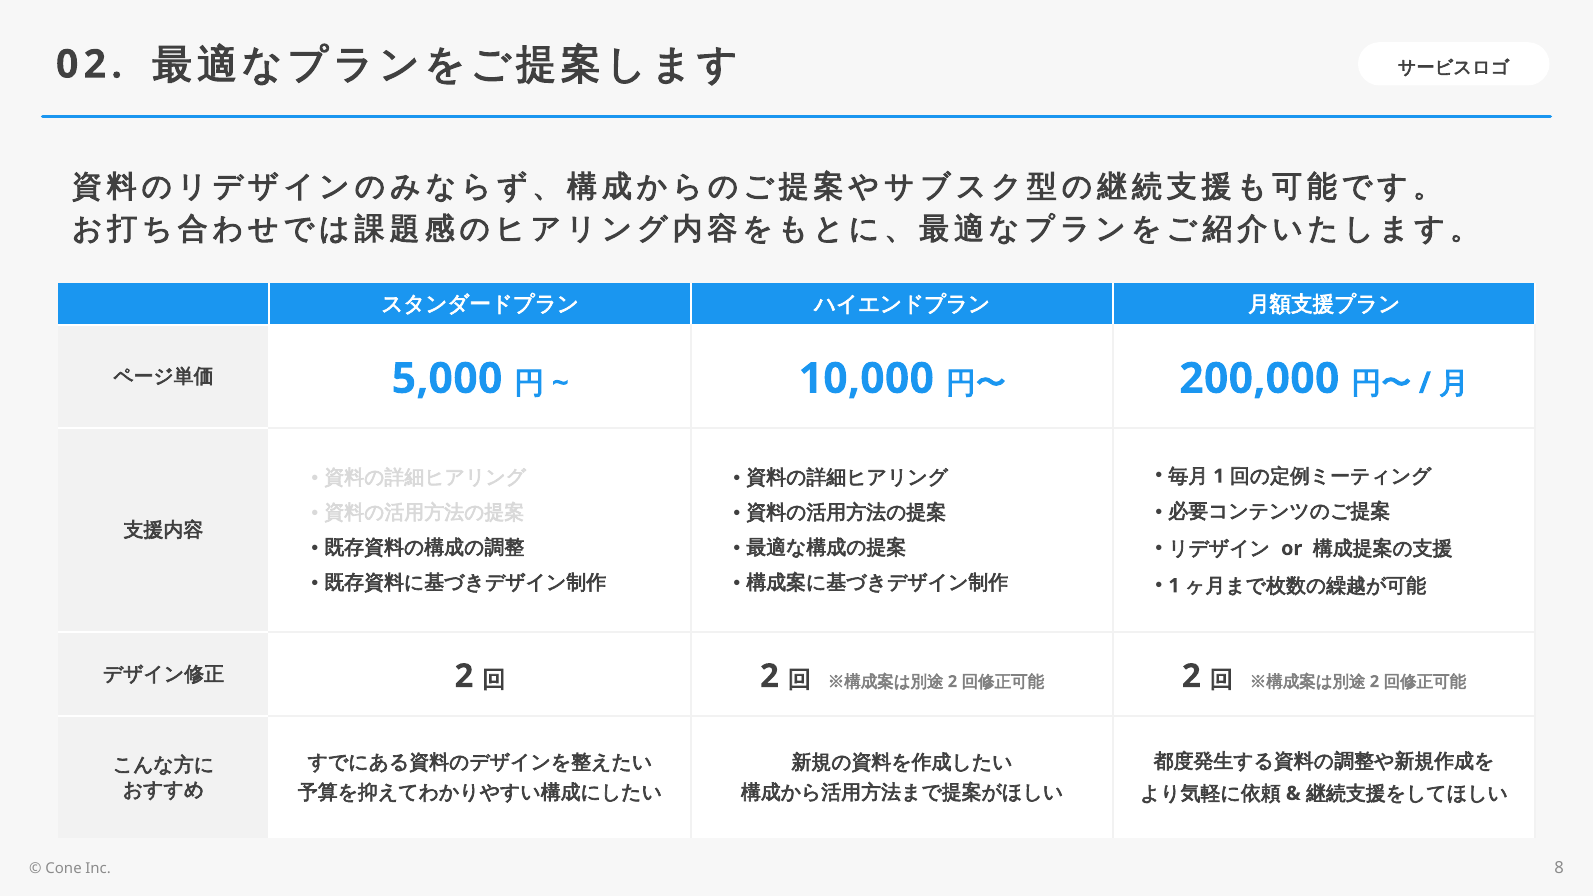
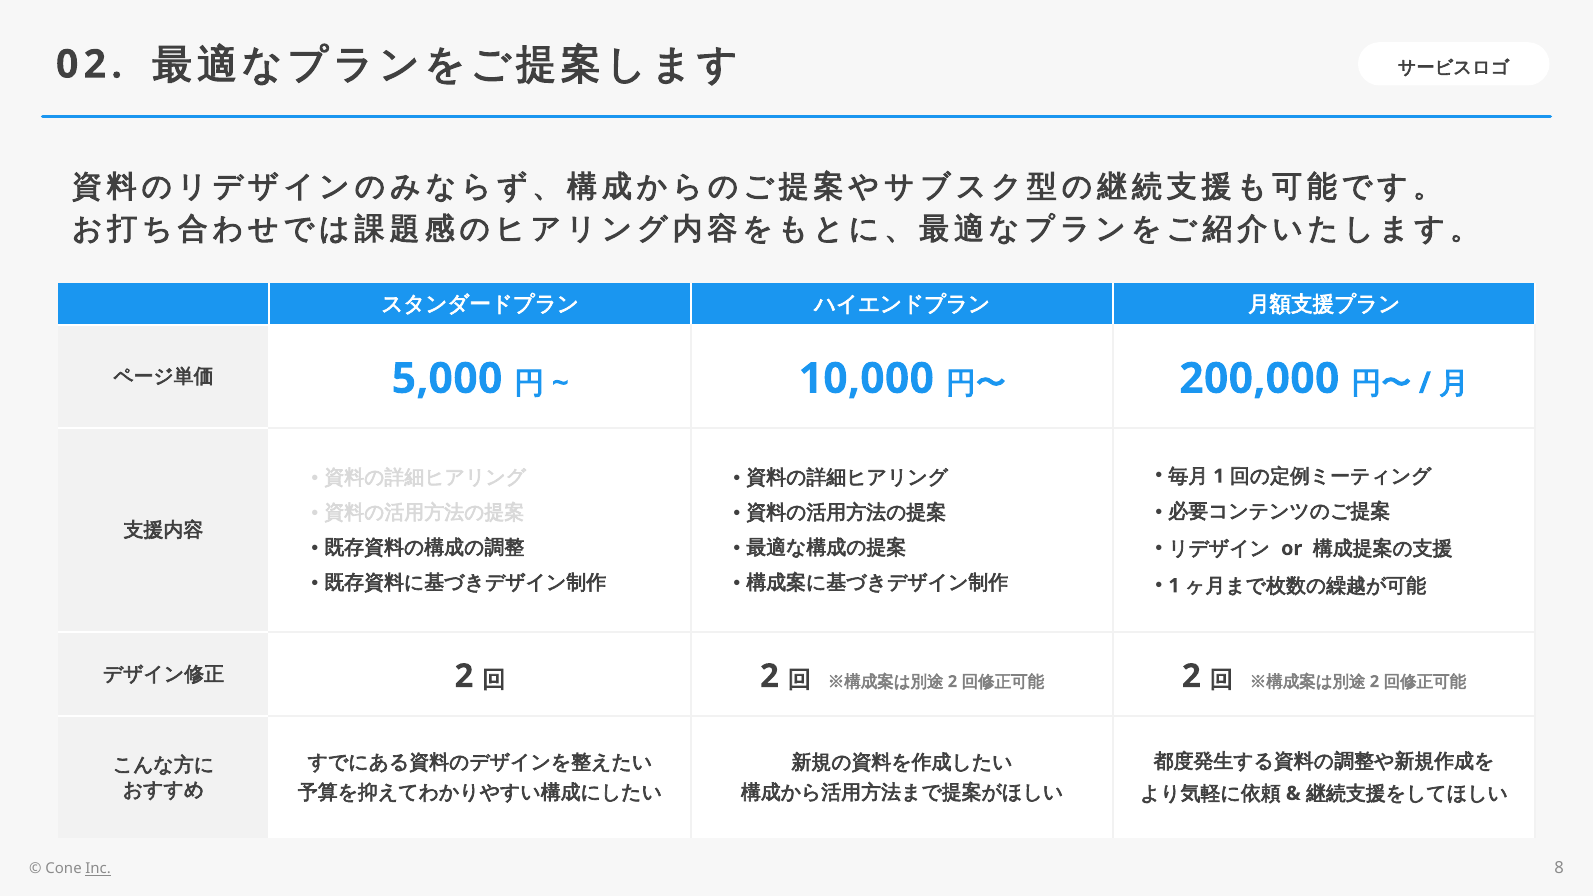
Inc underline: none -> present (98, 869)
